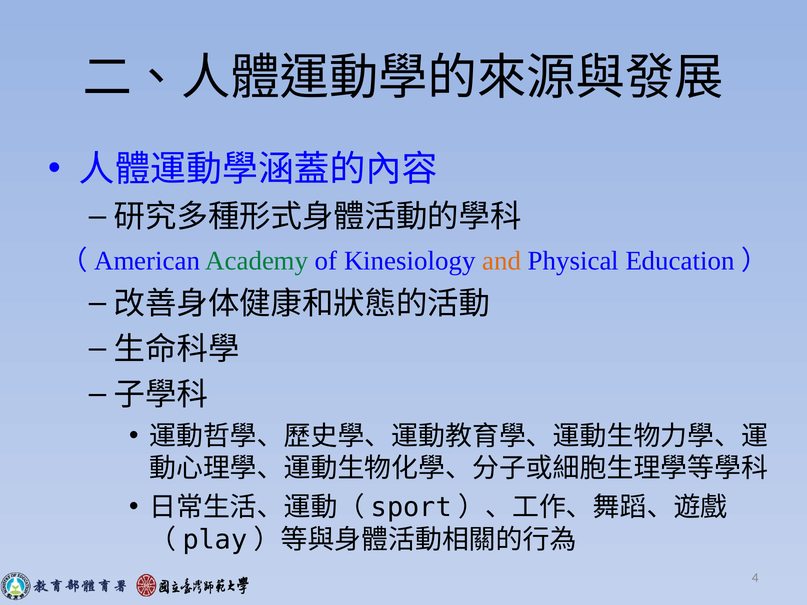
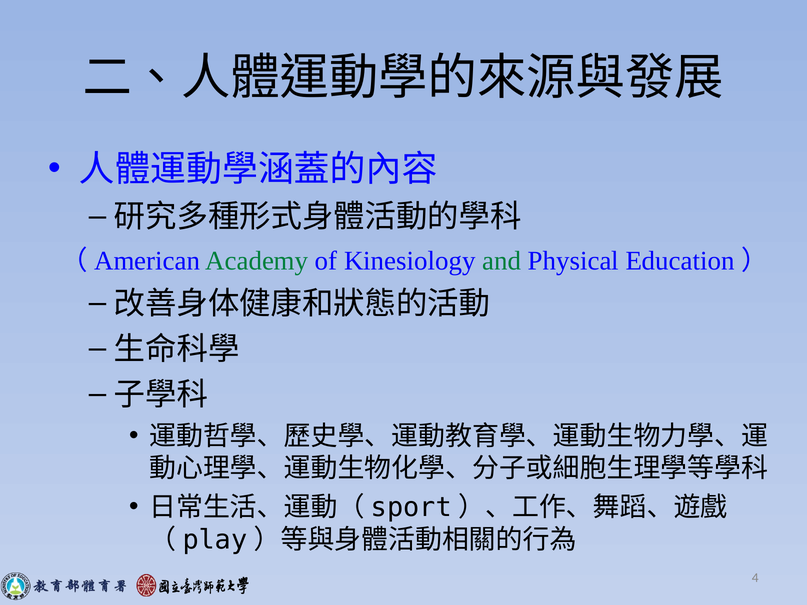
and colour: orange -> green (502, 261)
